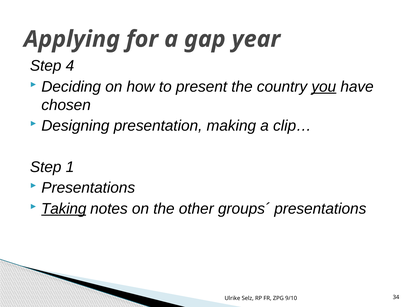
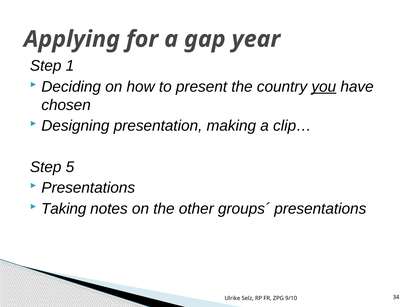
4: 4 -> 1 (70, 66)
1: 1 -> 5 (70, 167)
Taking underline: present -> none (64, 208)
